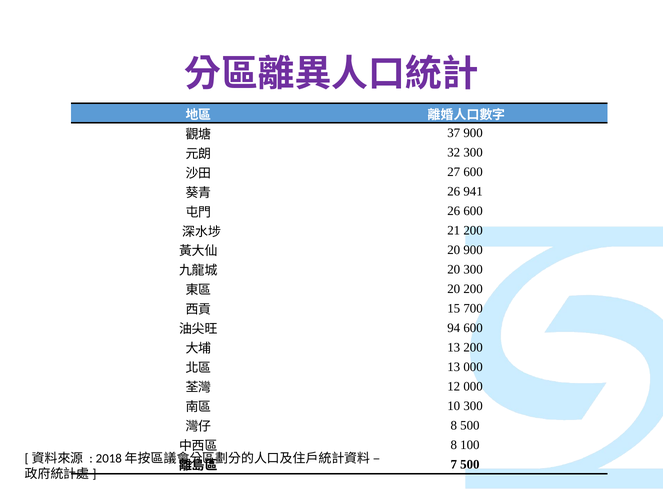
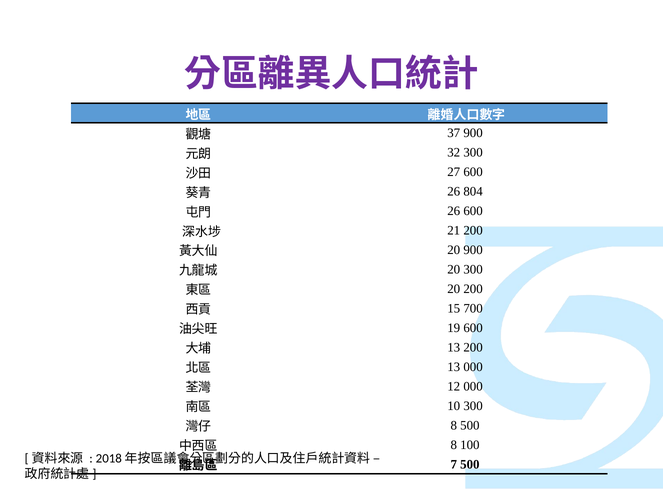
941: 941 -> 804 (473, 192)
94: 94 -> 19 (454, 328)
